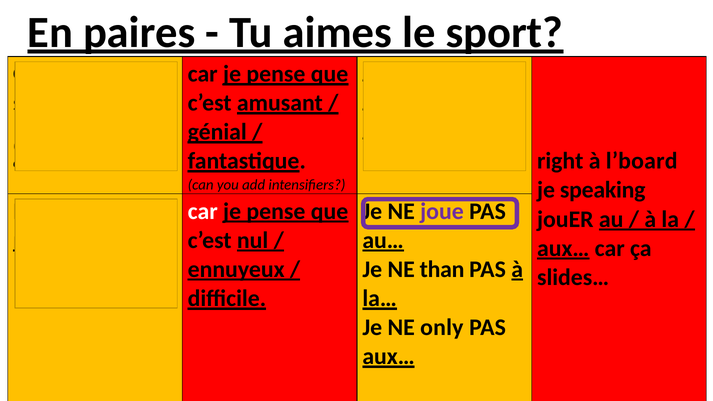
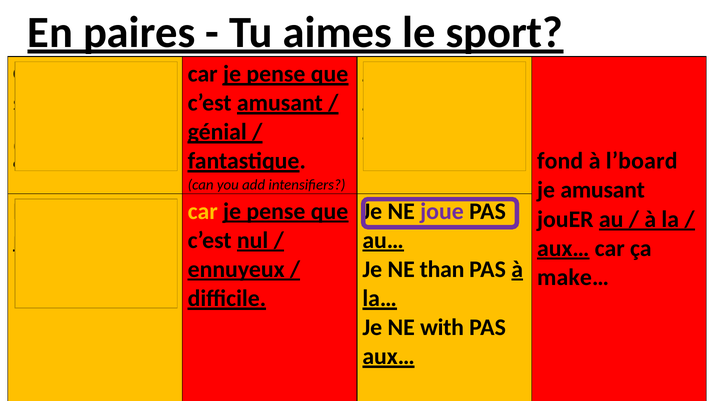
right: right -> fond (560, 161)
je speaking: speaking -> amusant (603, 190)
car colour: white -> yellow (203, 211)
slides…: slides… -> make… (573, 277)
only: only -> with (442, 327)
